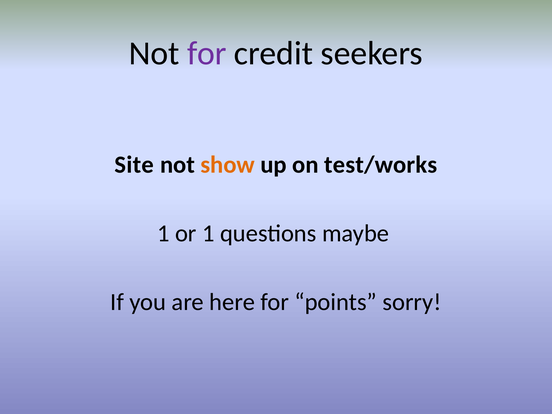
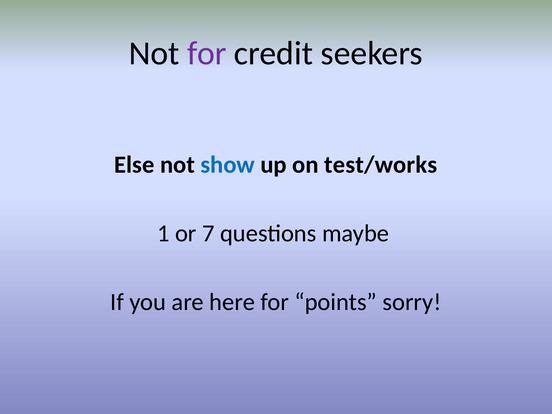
Site: Site -> Else (134, 165)
show colour: orange -> blue (228, 165)
or 1: 1 -> 7 (208, 233)
